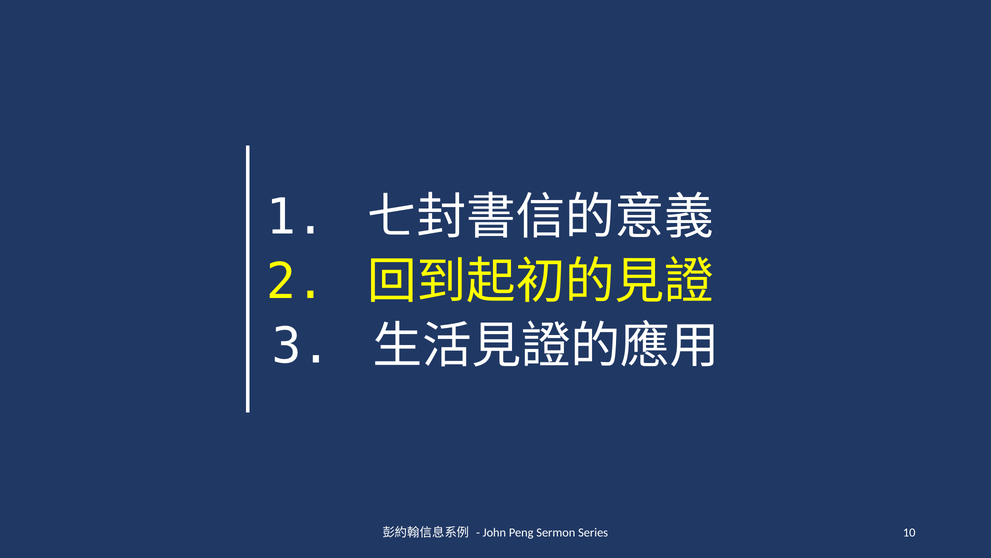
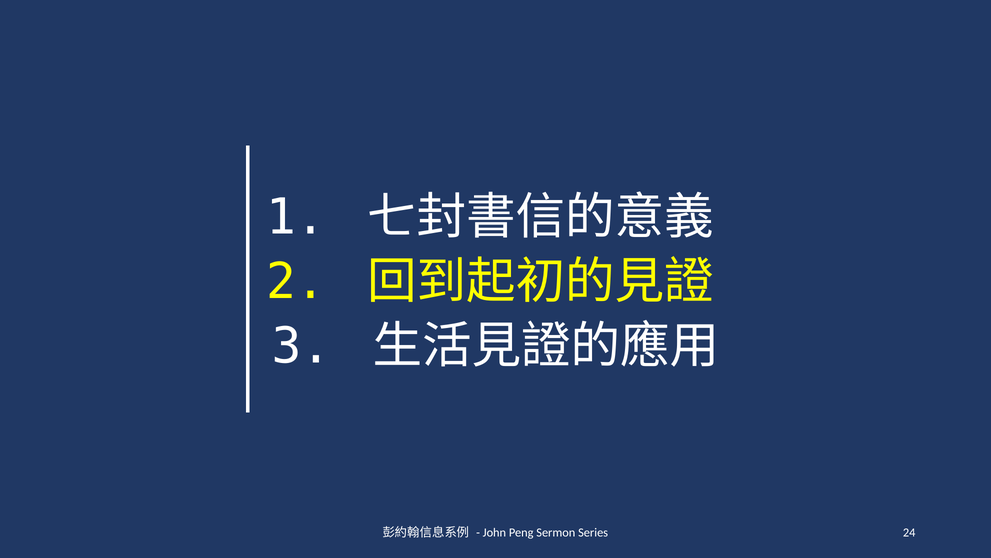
10: 10 -> 24 (909, 532)
